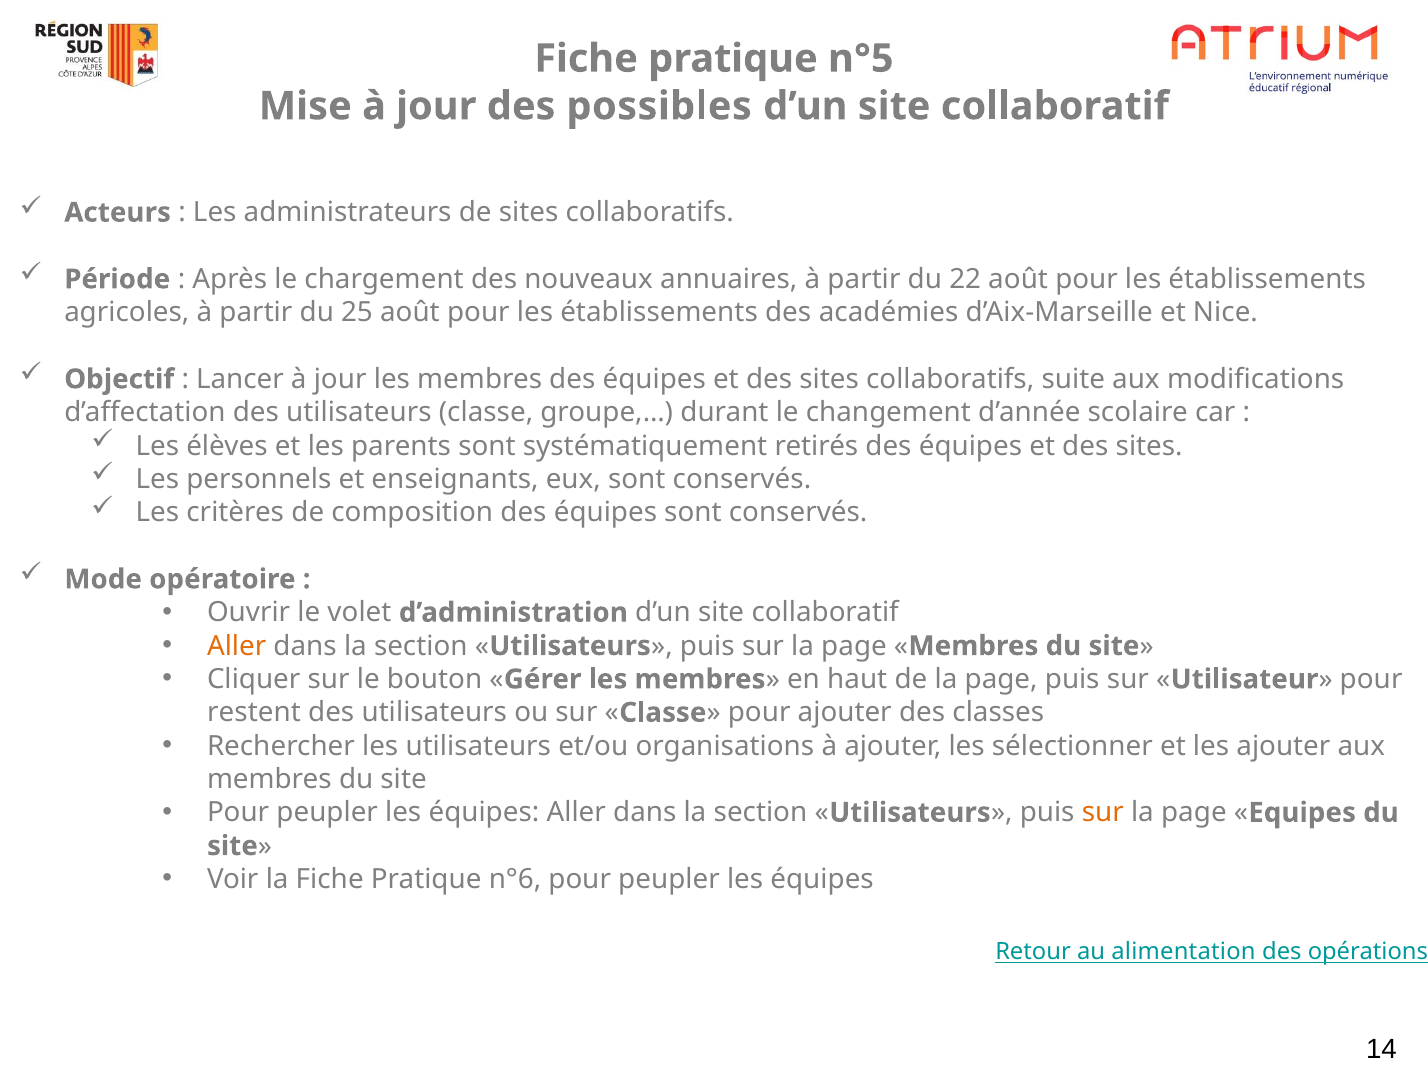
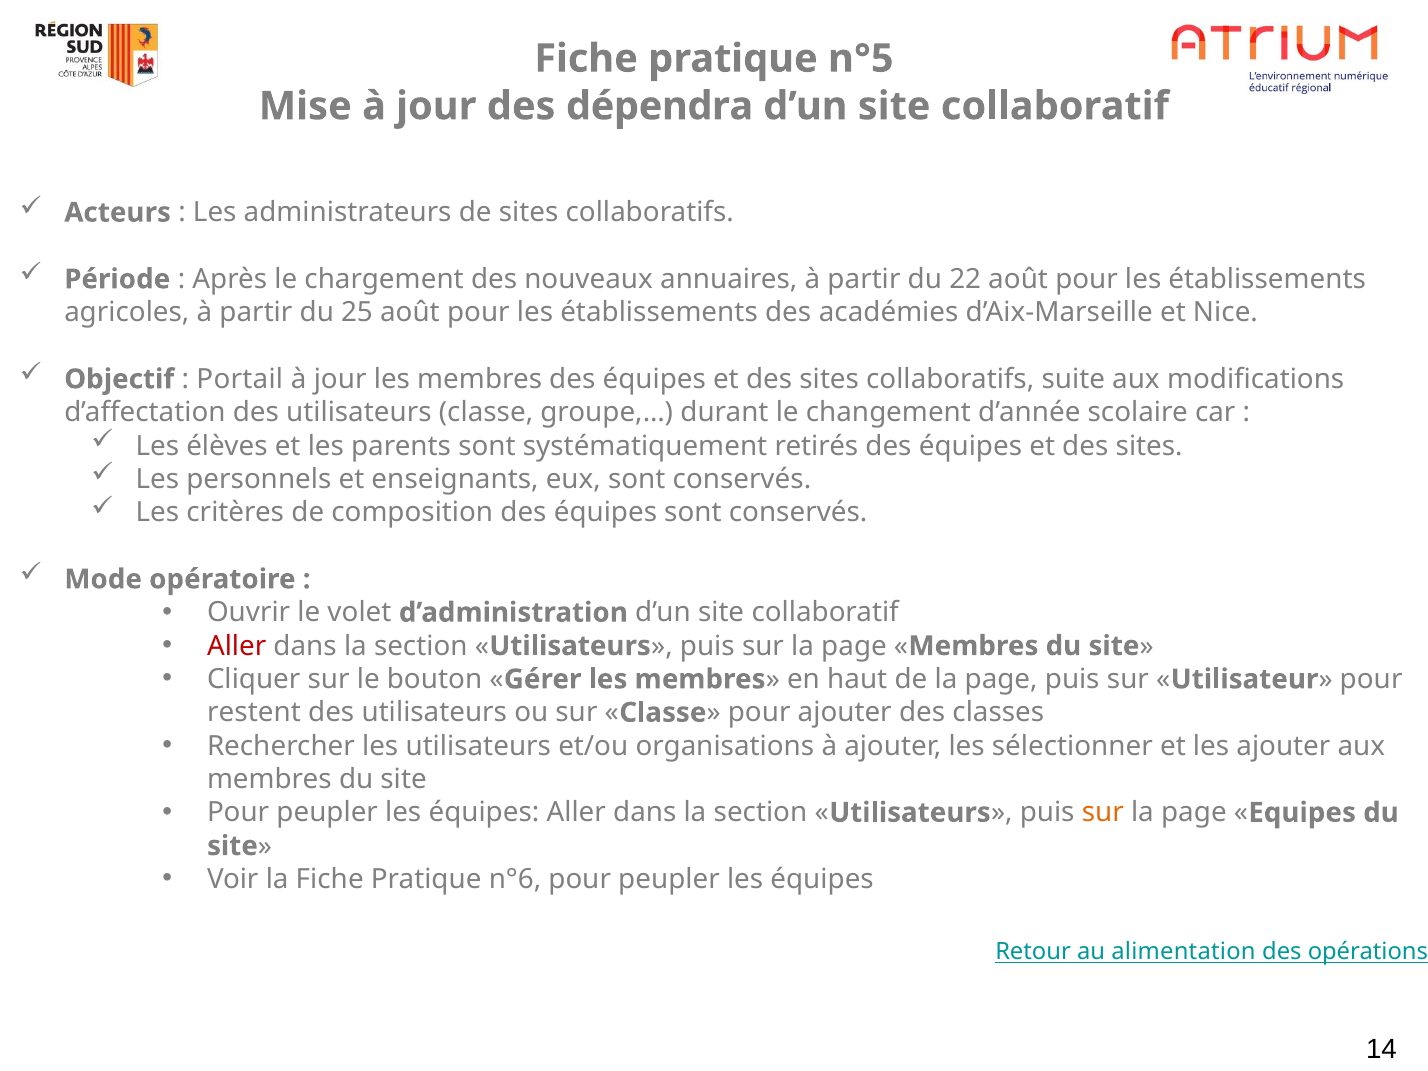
possibles: possibles -> dépendra (660, 106)
Lancer: Lancer -> Portail (240, 379)
Aller colour: orange -> red (237, 646)
